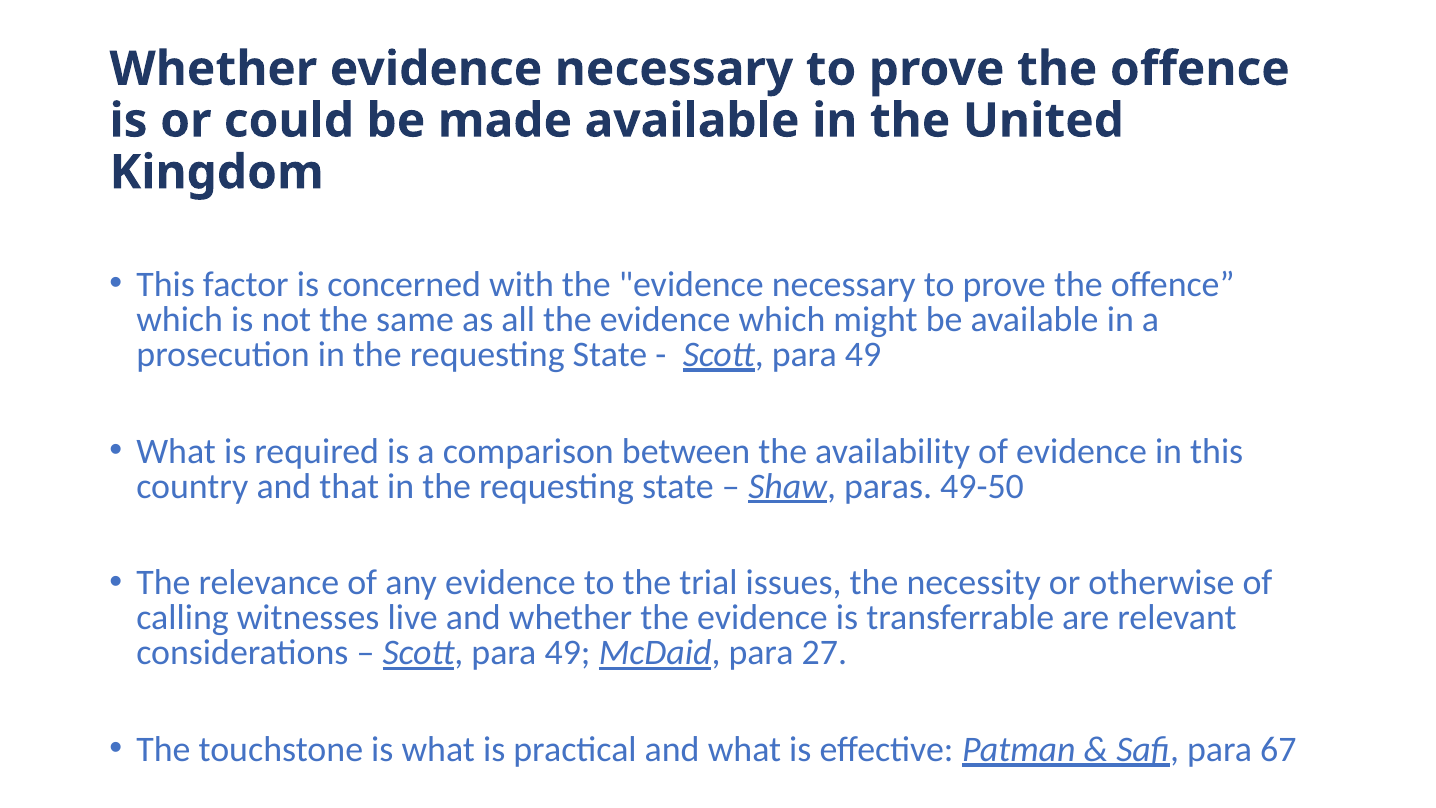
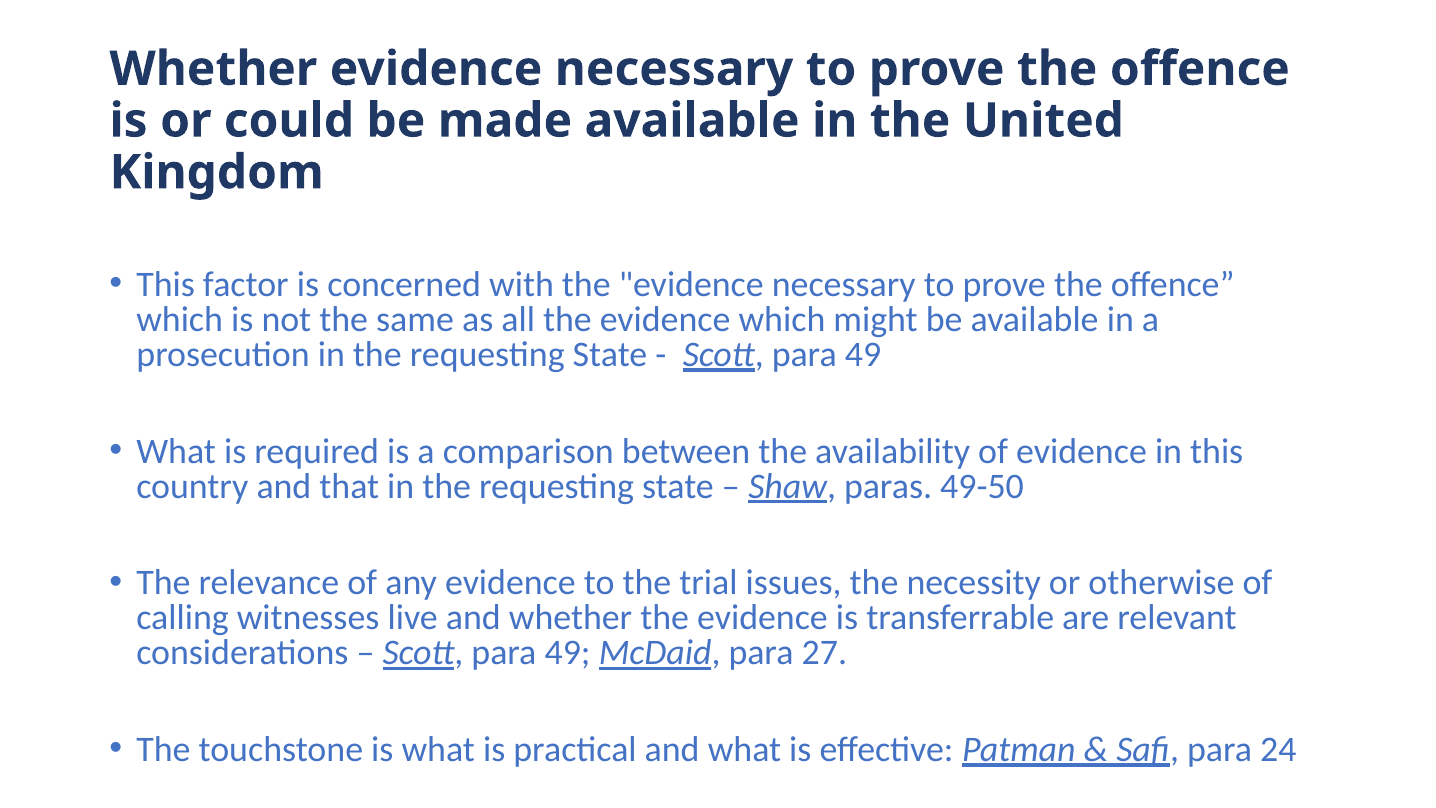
67: 67 -> 24 (1278, 749)
